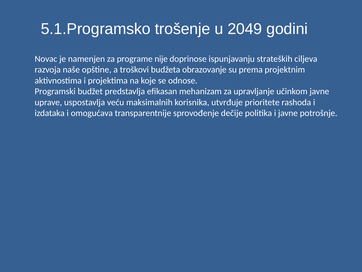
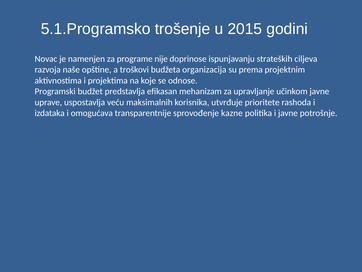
2049: 2049 -> 2015 (245, 29)
obrazovanje: obrazovanje -> organizacija (204, 70)
dečije: dečije -> kazne (232, 113)
